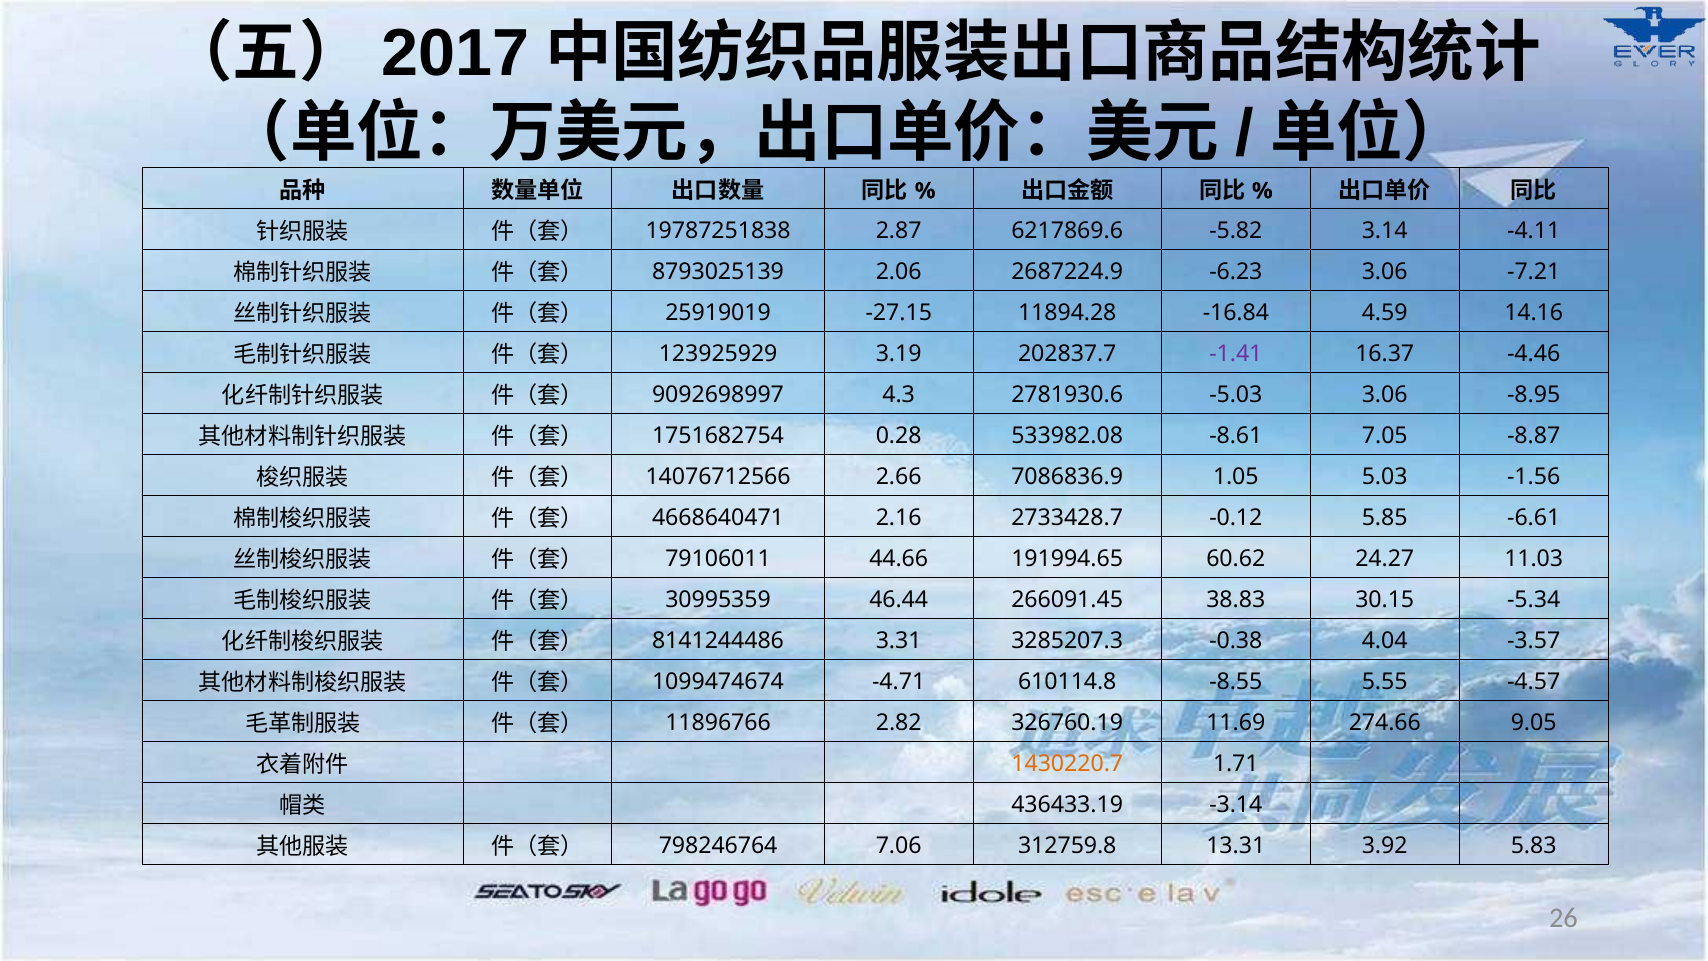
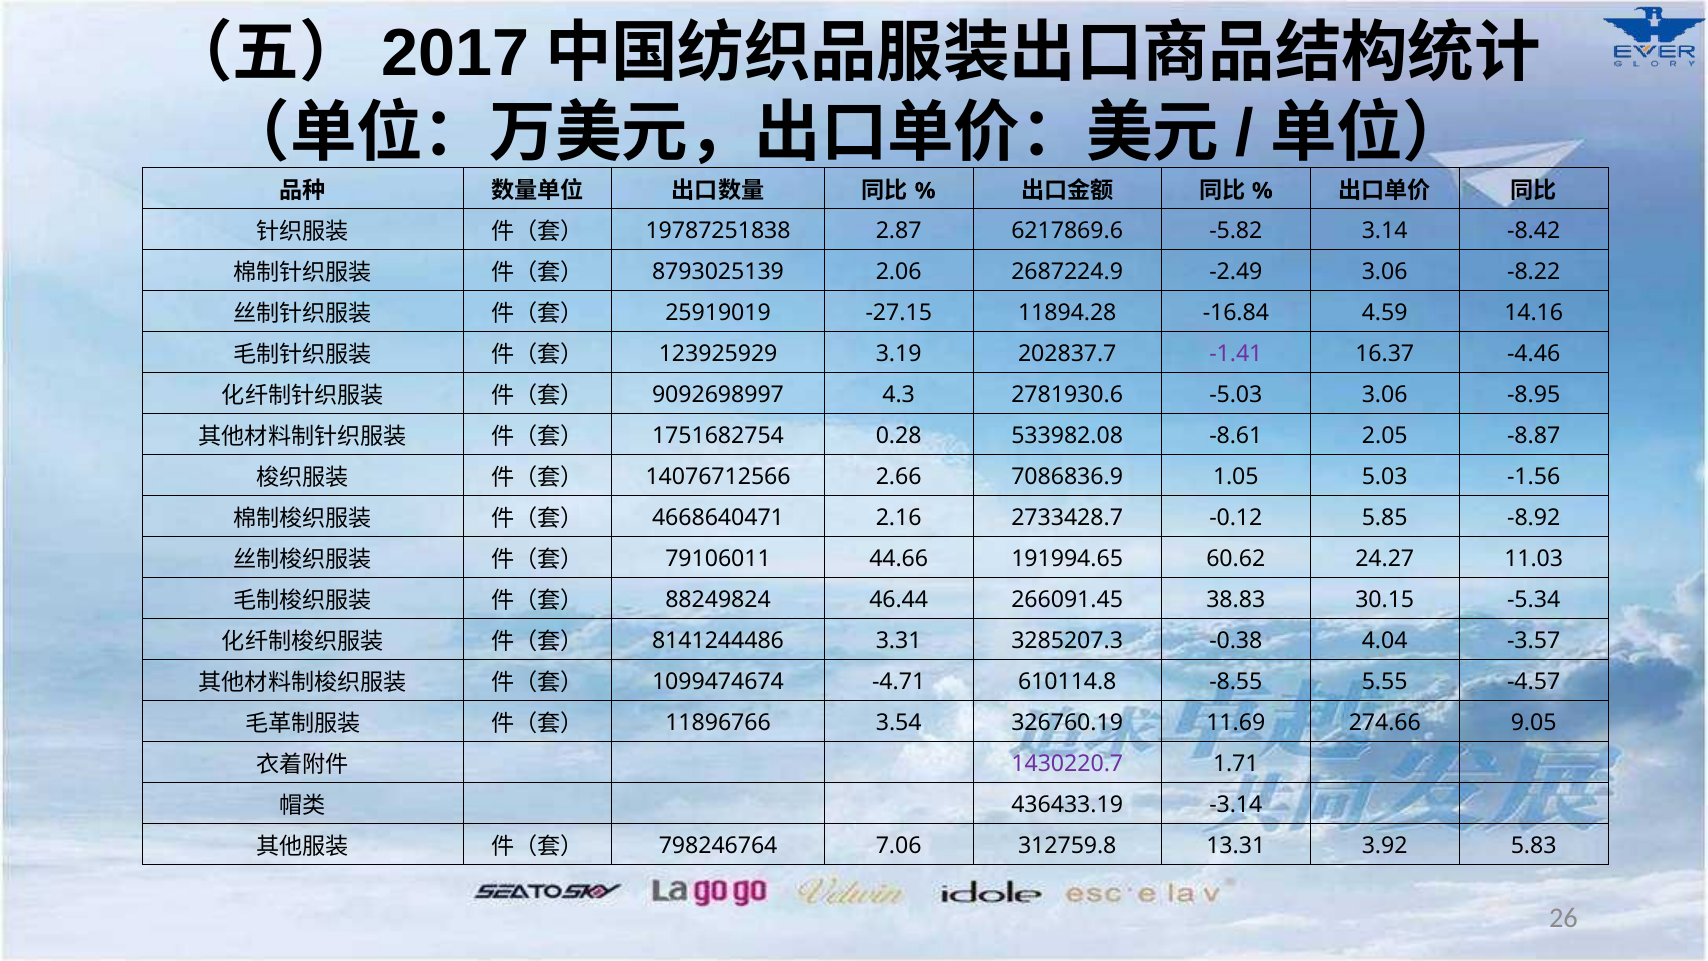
-4.11: -4.11 -> -8.42 (1534, 231)
-6.23: -6.23 -> -2.49 (1236, 272)
-7.21: -7.21 -> -8.22 (1534, 272)
7.05: 7.05 -> 2.05 (1385, 436)
-6.61: -6.61 -> -8.92 (1534, 518)
30995359: 30995359 -> 88249824 (718, 600)
2.82: 2.82 -> 3.54 (899, 723)
1430220.7 colour: orange -> purple (1067, 764)
